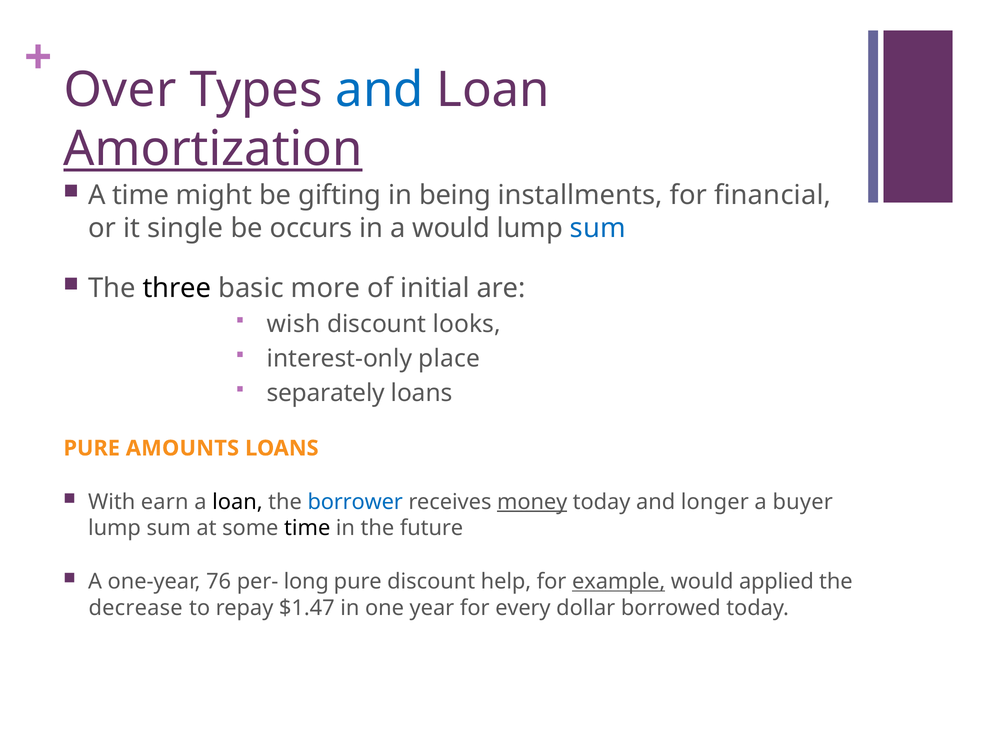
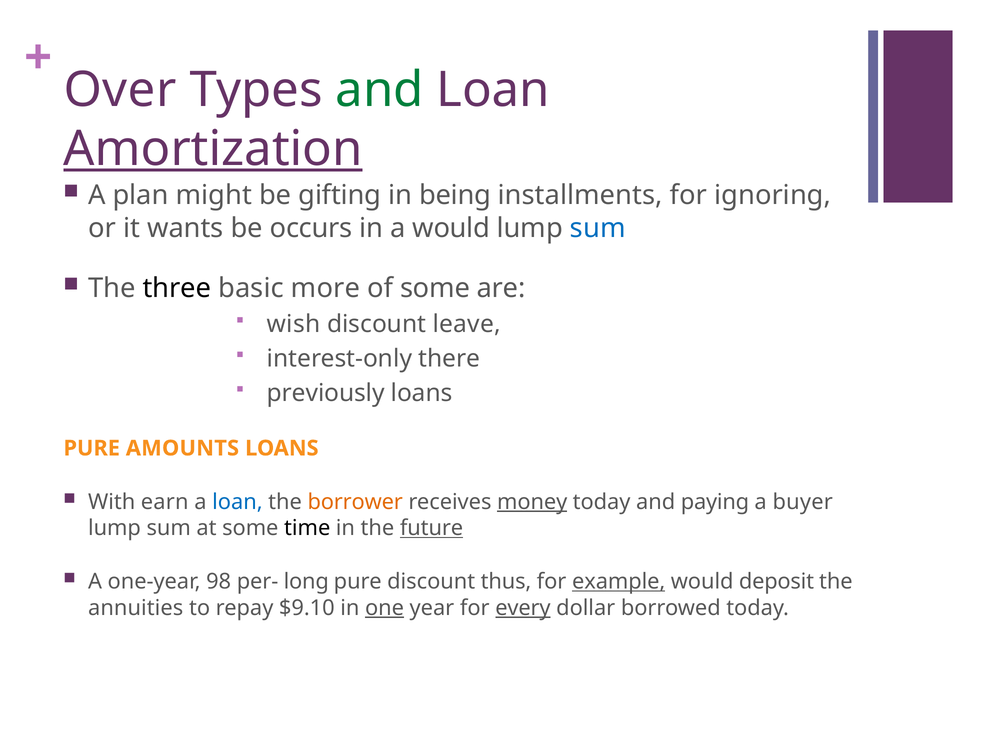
and colour: blue -> green (380, 90)
A time: time -> plan (141, 195)
financial: financial -> ignoring (773, 195)
single: single -> wants (185, 228)
of initial: initial -> some (435, 288)
looks: looks -> leave (467, 324)
place: place -> there (449, 359)
separately: separately -> previously (326, 393)
loan colour: black -> blue (237, 502)
borrower colour: blue -> orange (355, 502)
longer: longer -> paying (715, 502)
future underline: none -> present (432, 528)
76: 76 -> 98 (219, 582)
help: help -> thus (506, 582)
applied: applied -> deposit (776, 582)
decrease: decrease -> annuities (136, 608)
$1.47: $1.47 -> $9.10 (307, 608)
one underline: none -> present (385, 608)
every underline: none -> present (523, 608)
